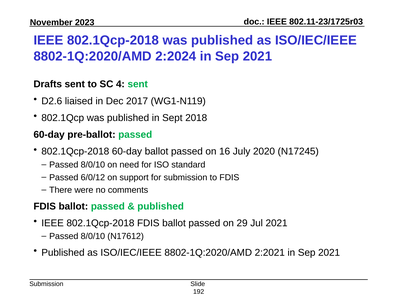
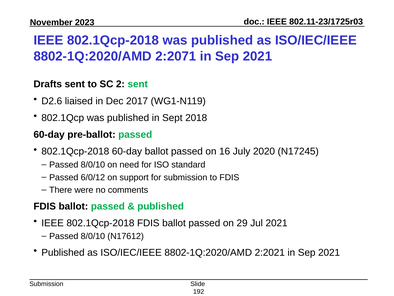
2:2024: 2:2024 -> 2:2071 (176, 56)
4: 4 -> 2 (120, 84)
